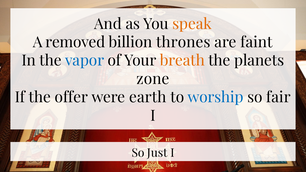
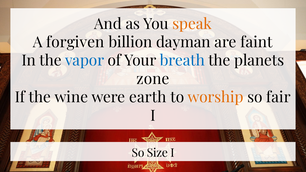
removed: removed -> forgiven (75, 42)
thrones: thrones -> dayman (183, 42)
breath colour: orange -> blue (182, 61)
offer: offer -> wine (71, 97)
worship colour: blue -> orange (216, 97)
Just: Just -> Size (157, 153)
